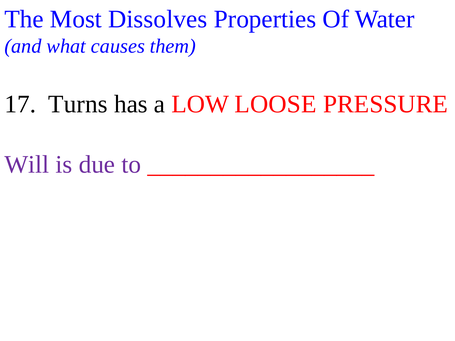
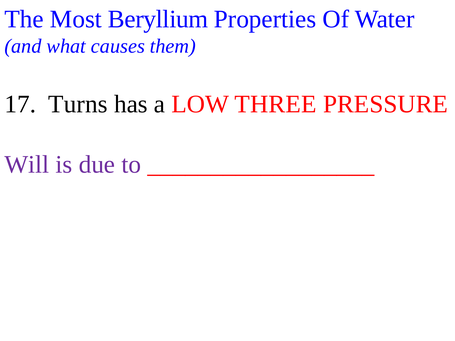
Dissolves: Dissolves -> Beryllium (158, 19)
LOOSE: LOOSE -> THREE (276, 104)
